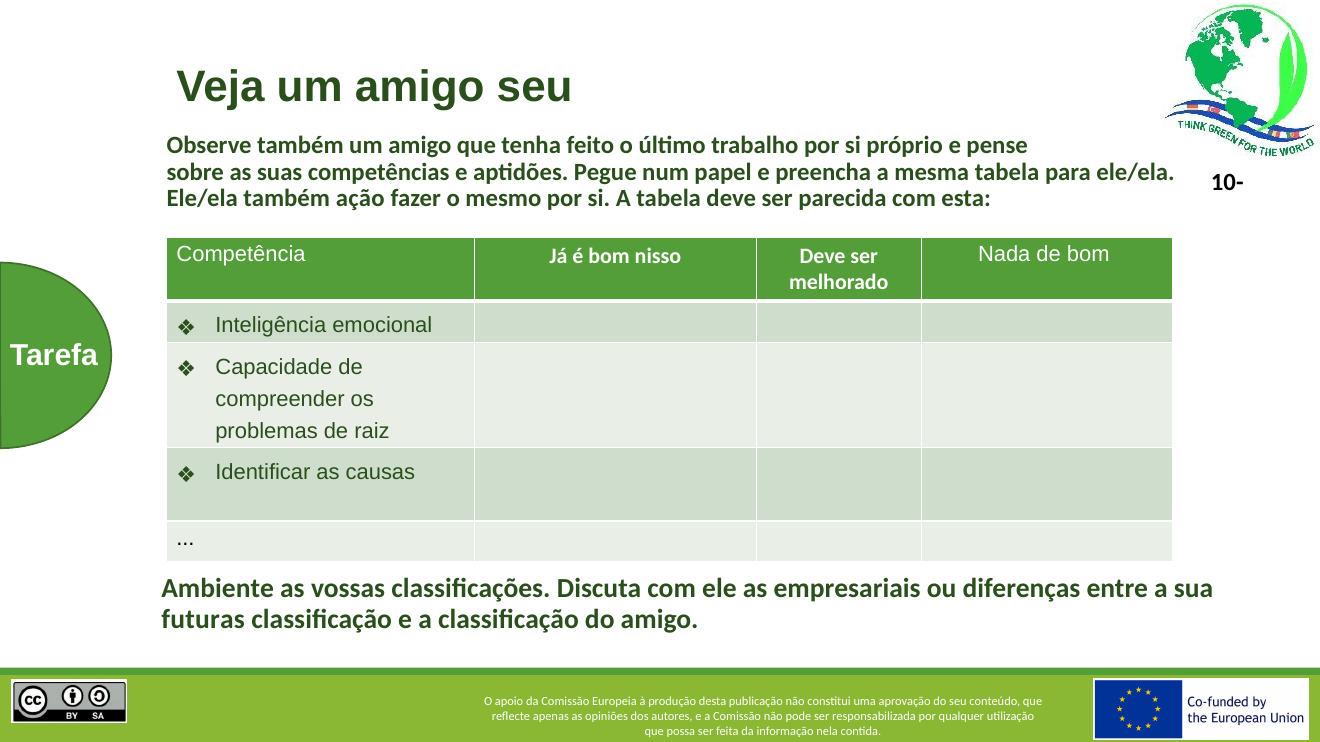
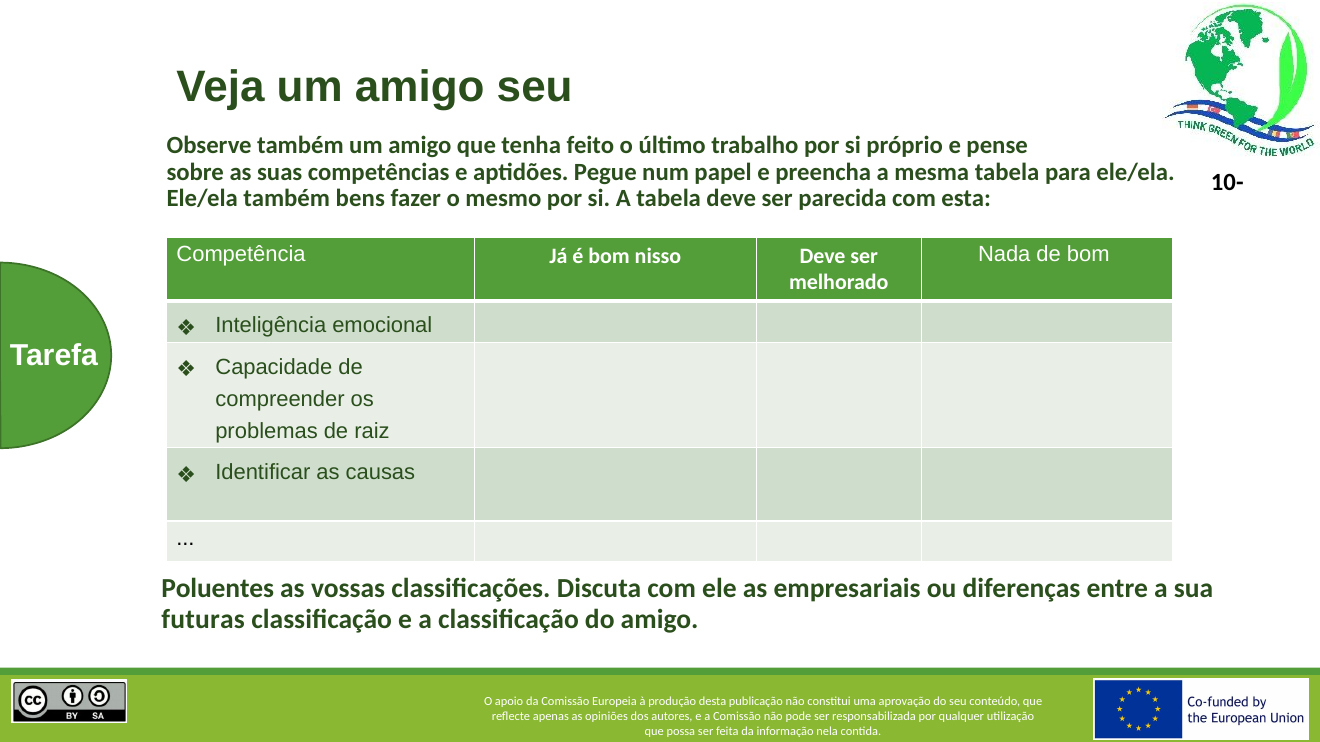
ação: ação -> bens (360, 199)
Ambiente: Ambiente -> Poluentes (218, 589)
